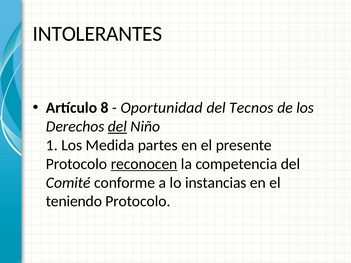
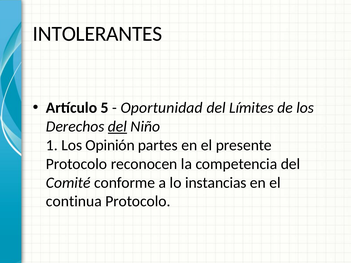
8: 8 -> 5 (105, 108)
Tecnos: Tecnos -> Límites (251, 108)
Medida: Medida -> Opinión (110, 145)
reconocen underline: present -> none (144, 164)
teniendo: teniendo -> continua (74, 202)
